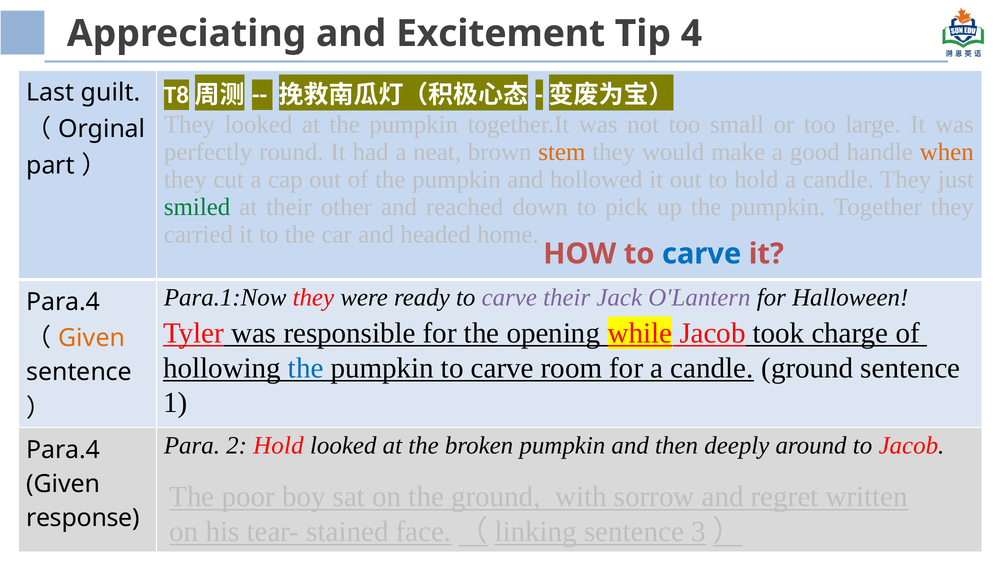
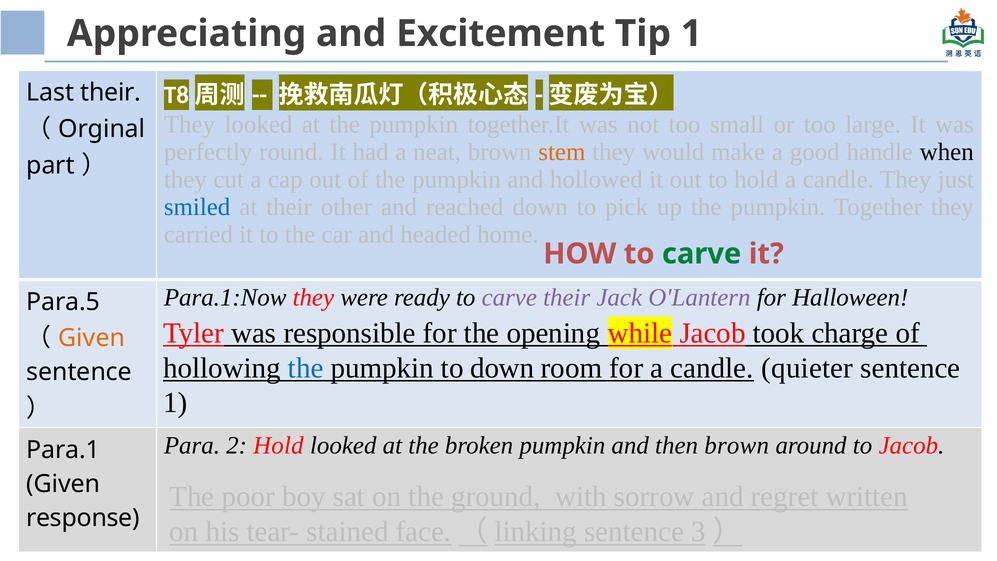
Tip 4: 4 -> 1 (691, 34)
Last guilt: guilt -> their (111, 93)
when colour: orange -> black (947, 152)
smiled colour: green -> blue (197, 207)
carve colour: blue -> green (702, 254)
Para.4: Para.4 -> Para.5 (63, 302)
pumpkin to carve: carve -> down (502, 368)
candle ground: ground -> quieter (807, 368)
then deeply: deeply -> brown (737, 445)
Para.4: Para.4 -> Para.1 (63, 450)
